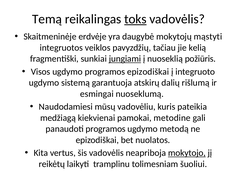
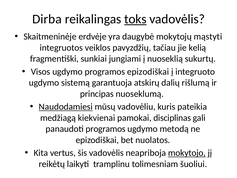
Temą: Temą -> Dirba (47, 19)
jungiami underline: present -> none (125, 59)
požiūris: požiūris -> sukurtų (200, 59)
esmingai: esmingai -> principas (97, 94)
Naudodamiesi underline: none -> present (66, 107)
metodine: metodine -> disciplinas (172, 118)
